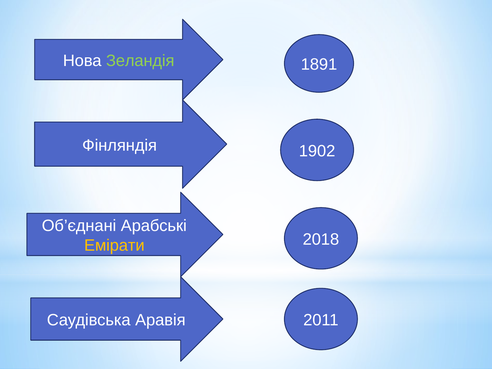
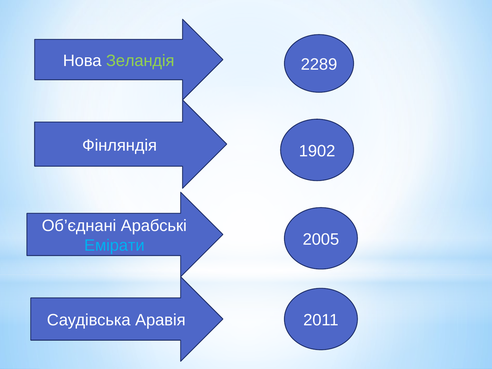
1891: 1891 -> 2289 (319, 65)
2018: 2018 -> 2005 (321, 239)
Емірати colour: yellow -> light blue (114, 245)
